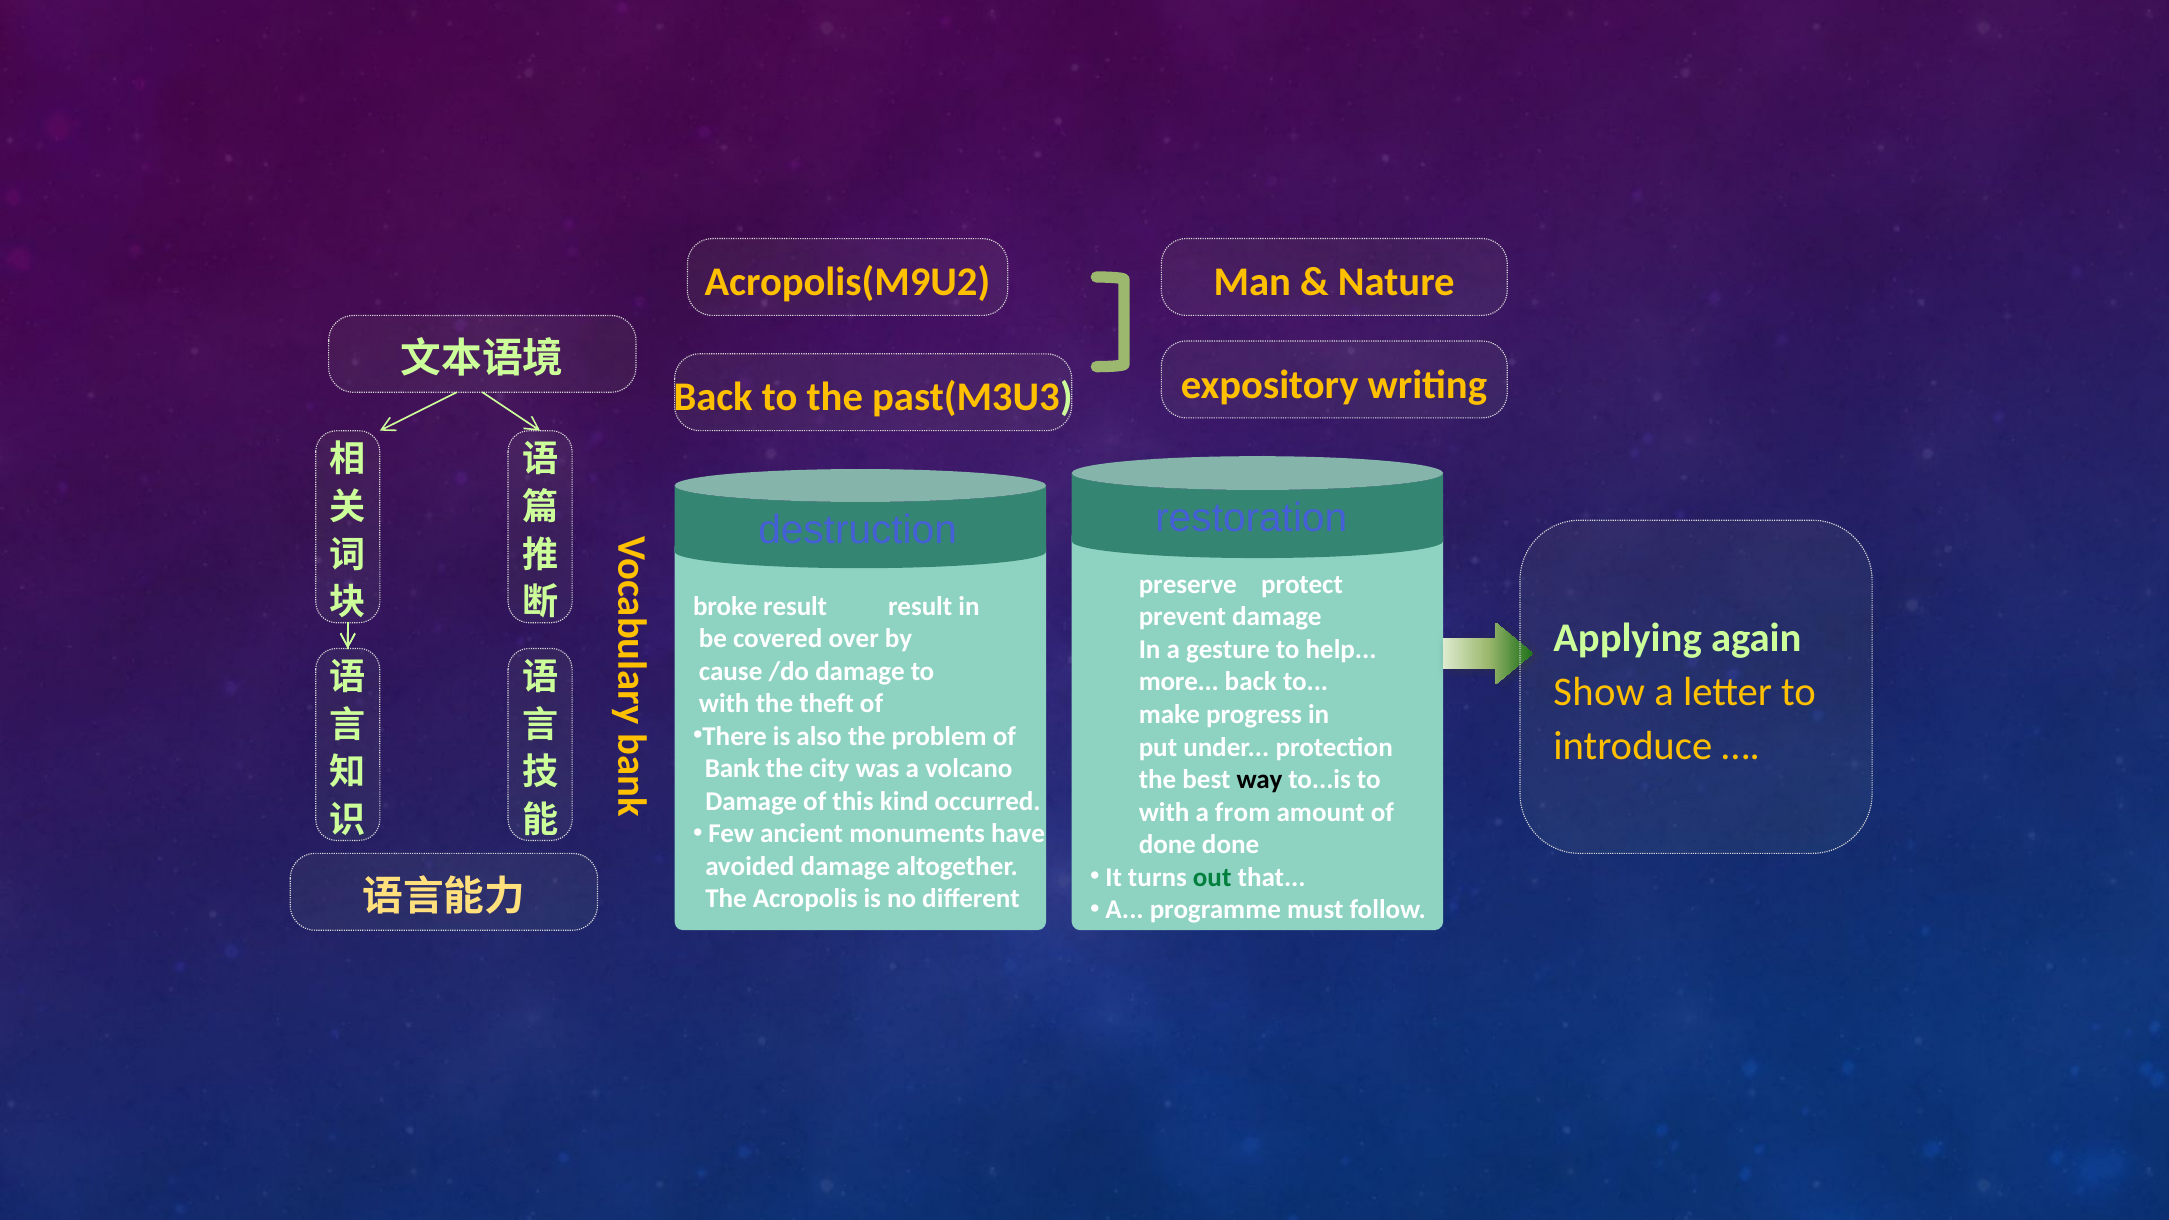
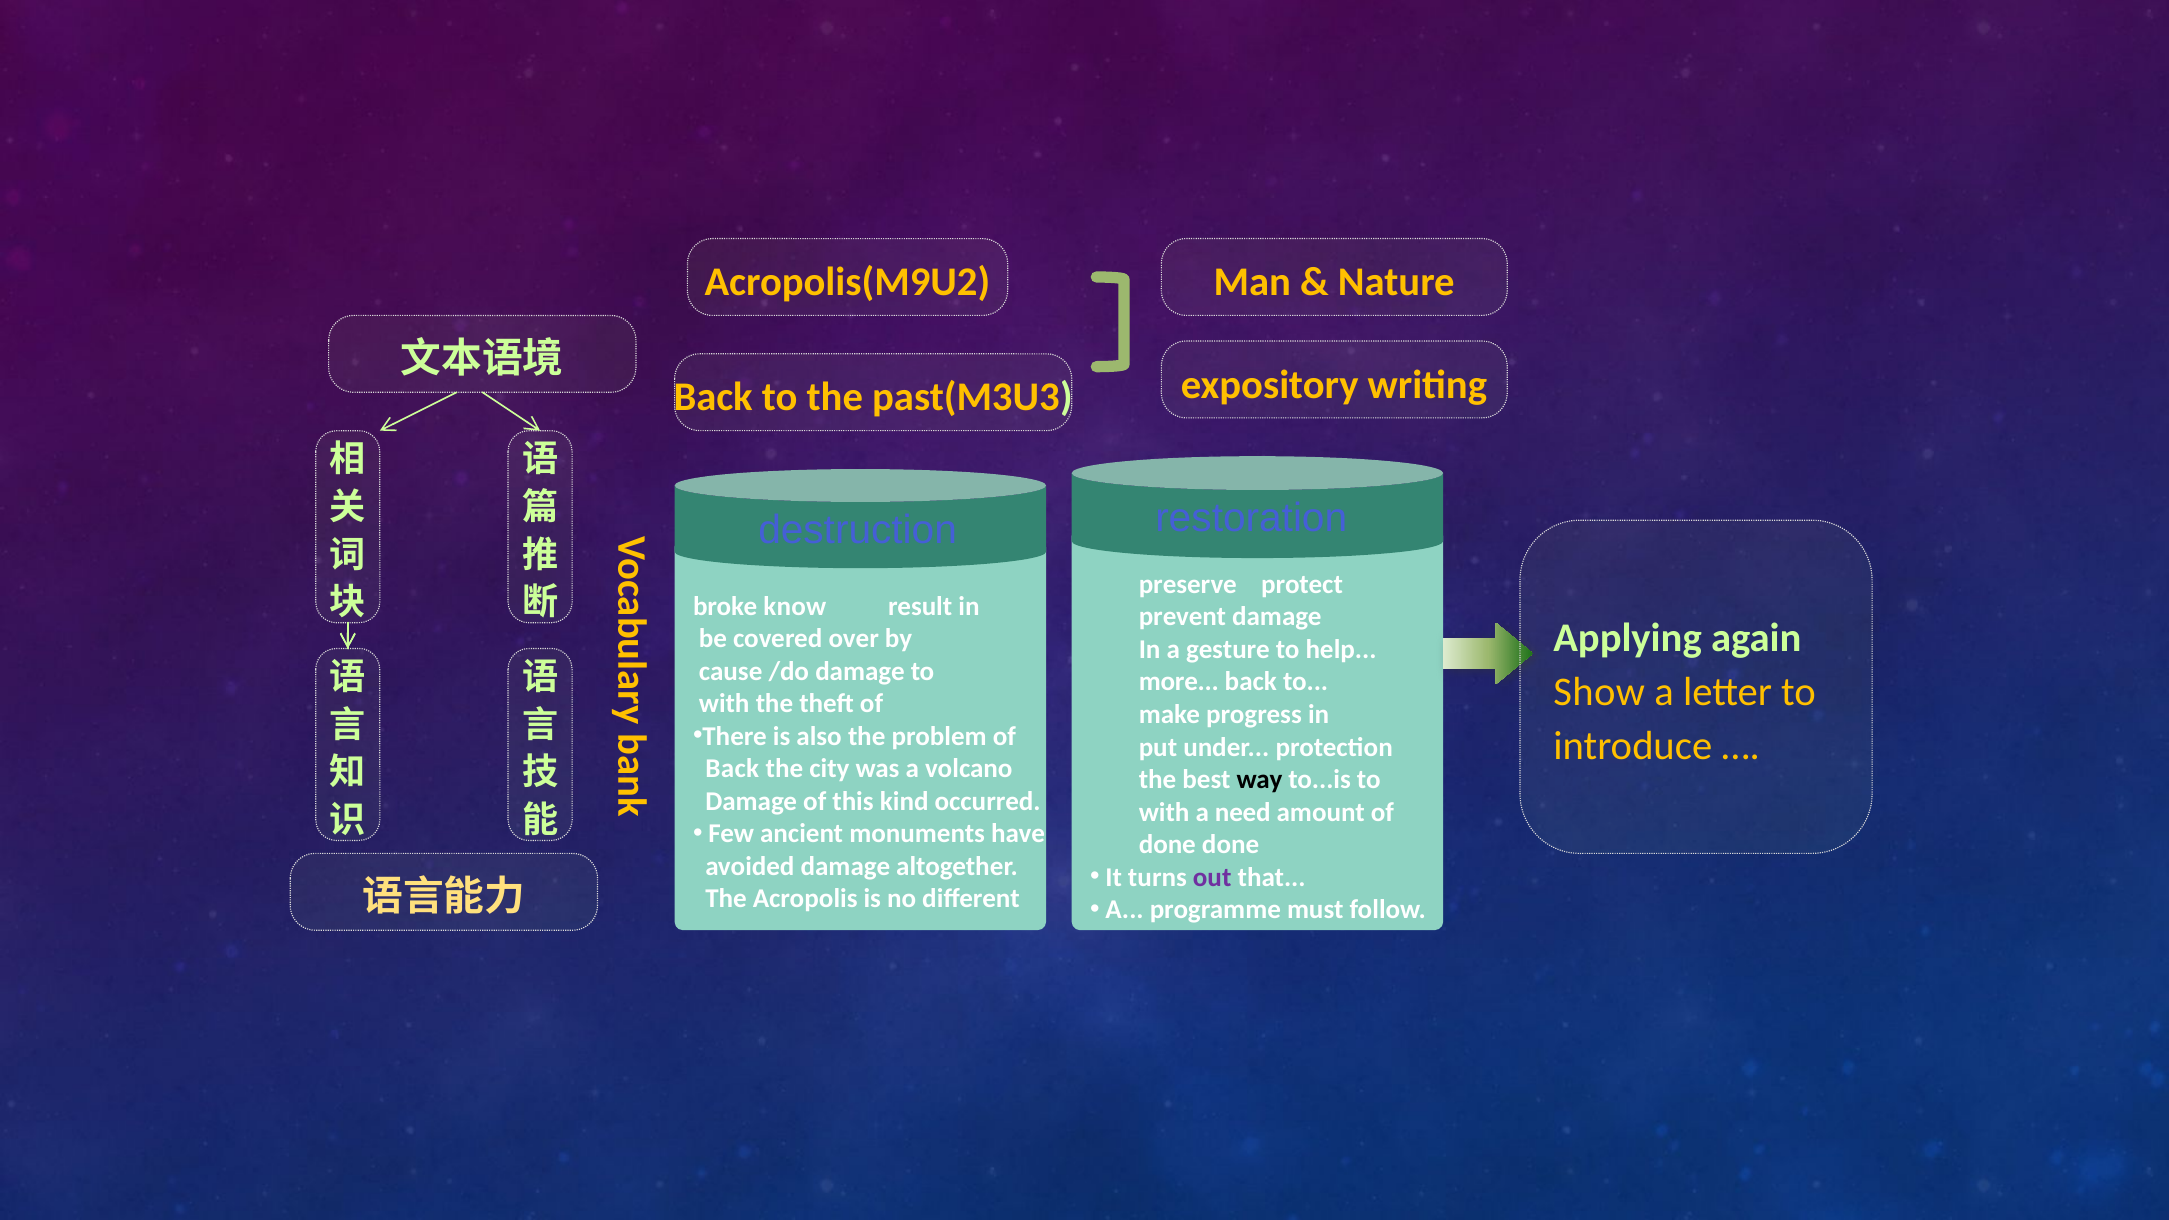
broke result: result -> know (795, 606)
Bank: Bank -> Back (732, 769)
from: from -> need (1243, 812)
out colour: green -> purple (1212, 877)
